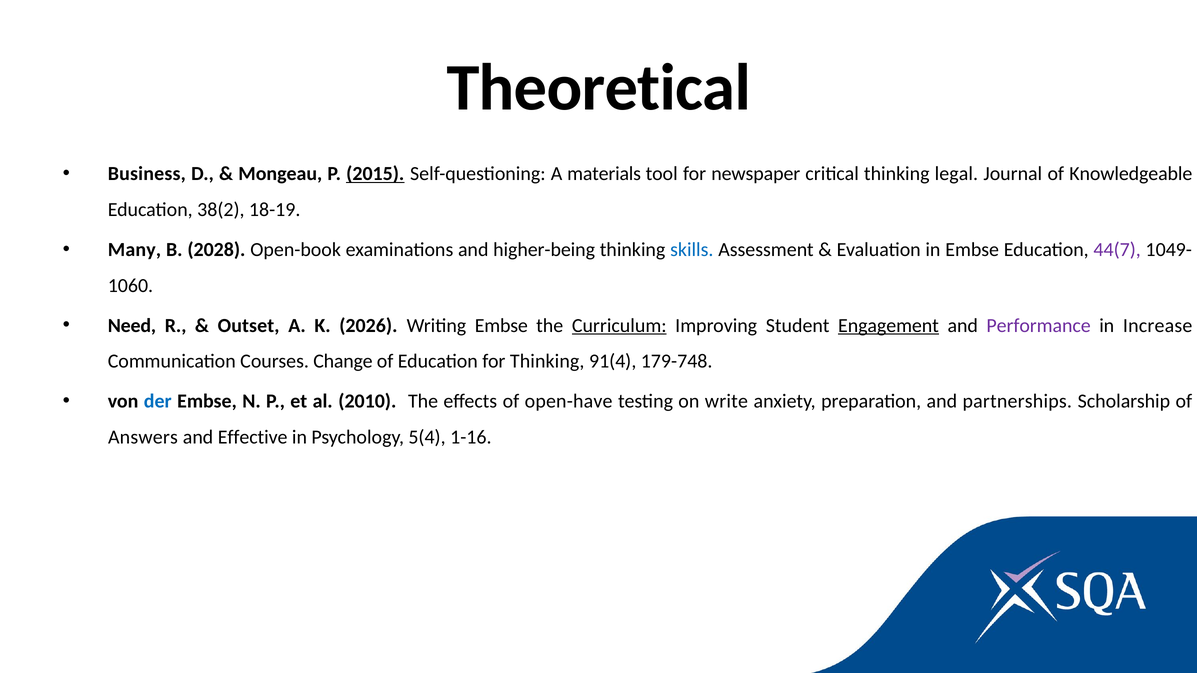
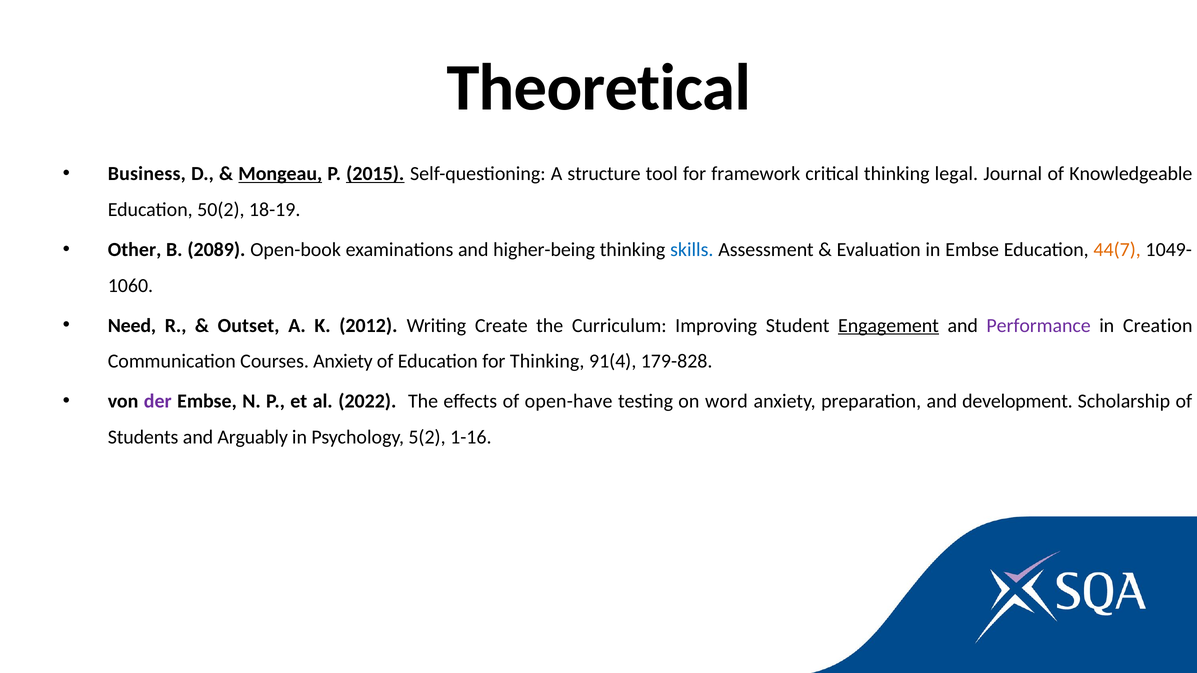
Mongeau underline: none -> present (280, 174)
materials: materials -> structure (604, 174)
newspaper: newspaper -> framework (756, 174)
38(2: 38(2 -> 50(2 (221, 210)
Many: Many -> Other (135, 250)
2028: 2028 -> 2089 (216, 250)
44(7 colour: purple -> orange (1117, 250)
2026: 2026 -> 2012 (368, 326)
Writing Embse: Embse -> Create (501, 326)
Curriculum underline: present -> none (619, 326)
Increase: Increase -> Creation (1158, 326)
Courses Change: Change -> Anxiety (343, 362)
179-748: 179-748 -> 179-828 (677, 362)
der colour: blue -> purple (158, 401)
2010: 2010 -> 2022 (367, 401)
write: write -> word (726, 401)
partnerships: partnerships -> development (1017, 401)
Answers: Answers -> Students (143, 437)
Effective: Effective -> Arguably (253, 437)
5(4: 5(4 -> 5(2 (427, 437)
